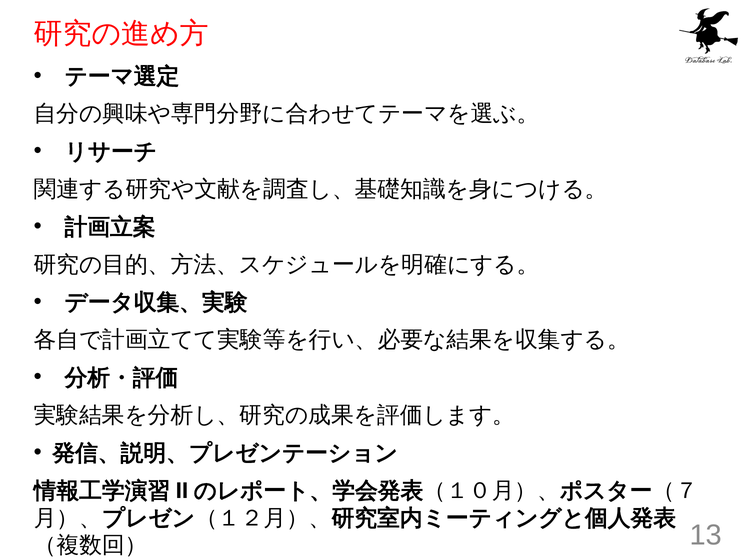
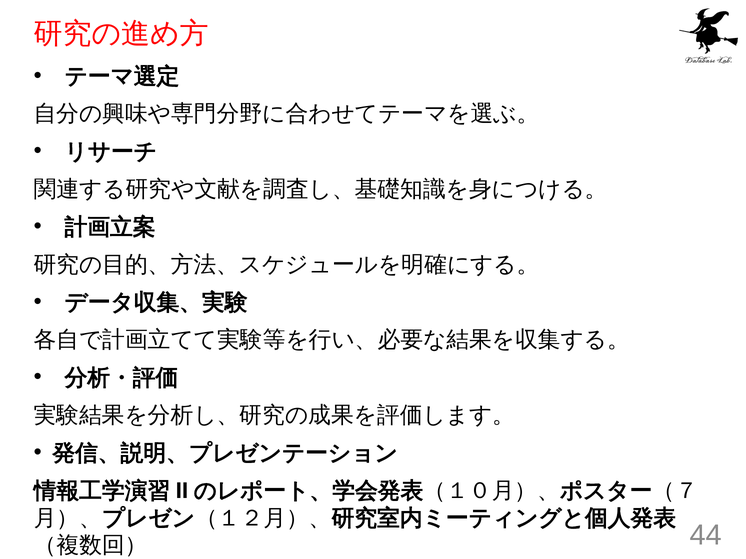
13: 13 -> 44 (706, 535)
